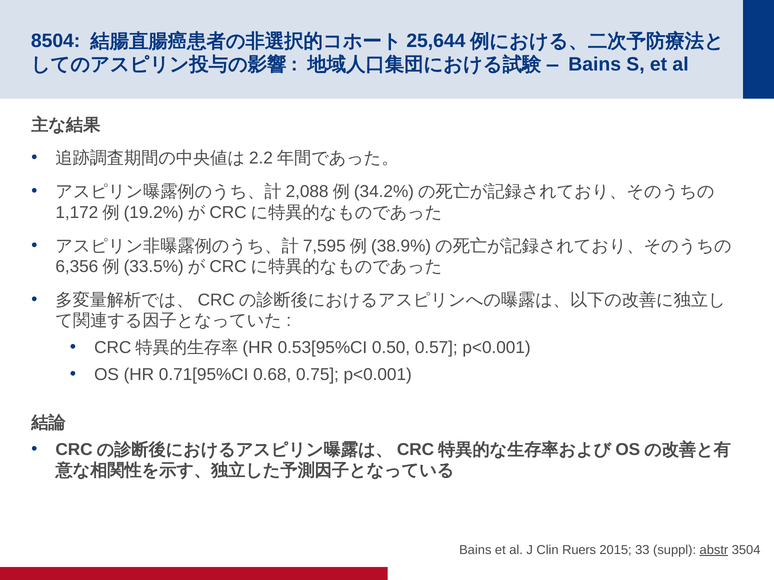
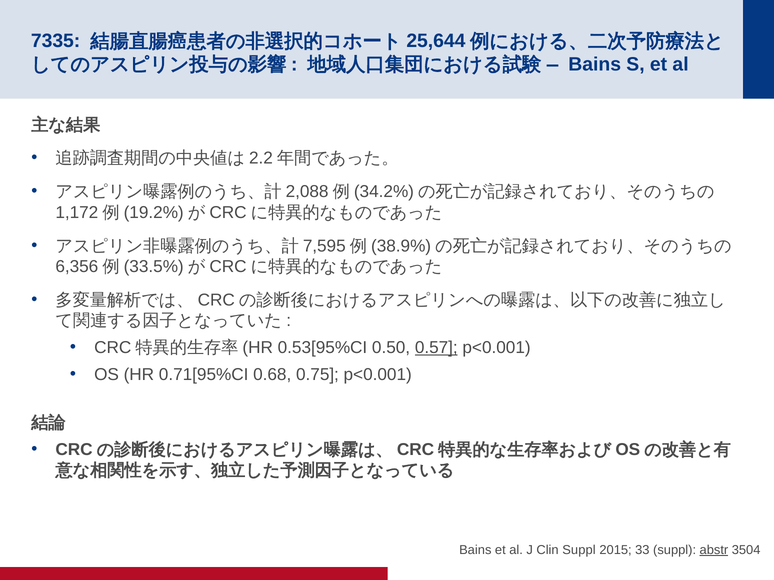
8504: 8504 -> 7335 (56, 41)
0.57 underline: none -> present (436, 348)
Clin Ruers: Ruers -> Suppl (579, 550)
